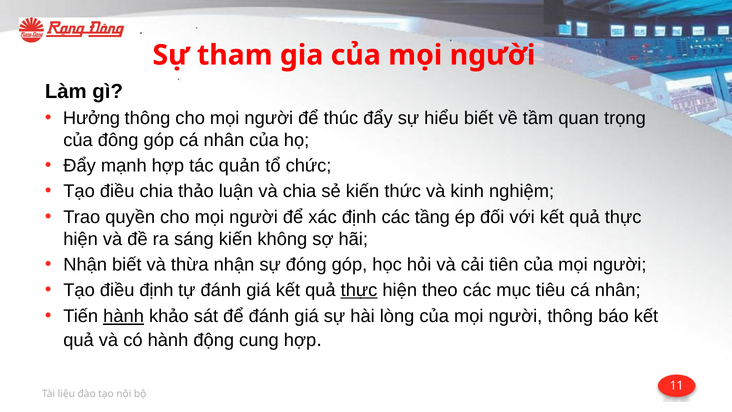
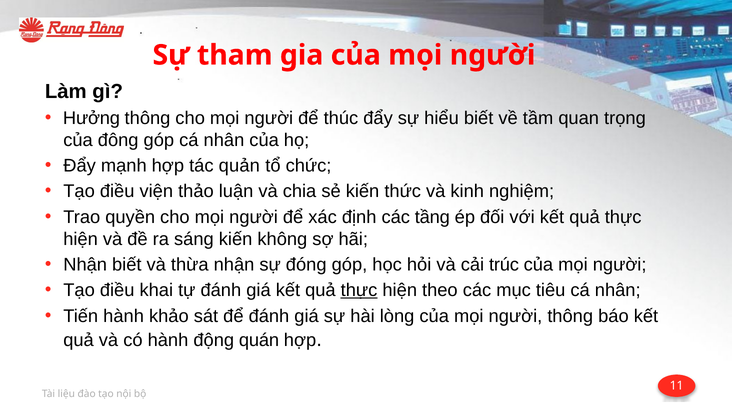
điều chia: chia -> viện (156, 191)
tiên: tiên -> trúc (504, 265)
điều định: định -> khai (156, 290)
hành underline: present -> none (124, 316)
cung: cung -> quán (259, 340)
